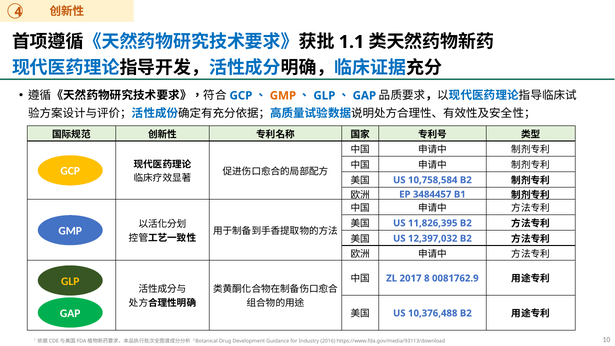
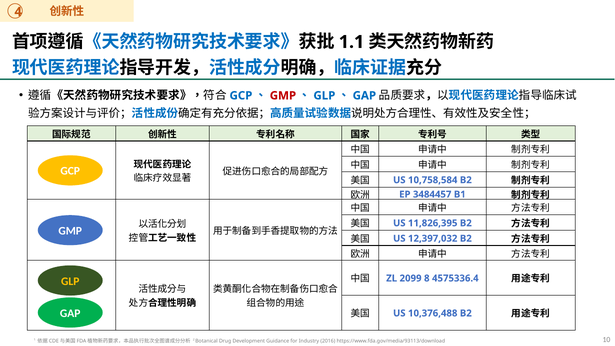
GMP colour: orange -> red (283, 96)
2017: 2017 -> 2099 (411, 278)
0081762.9: 0081762.9 -> 4575336.4 (455, 278)
